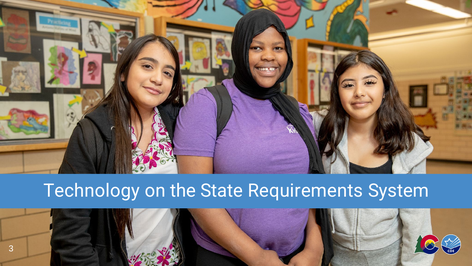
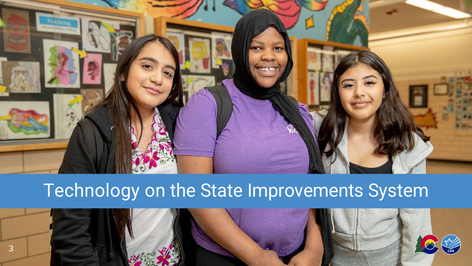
Requirements: Requirements -> Improvements (306, 191)
